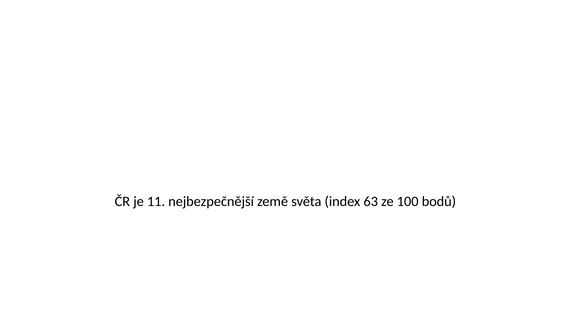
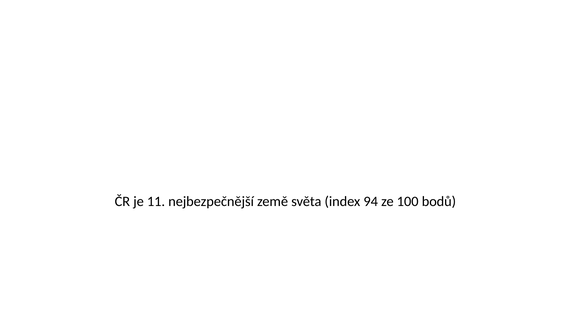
63: 63 -> 94 (371, 202)
